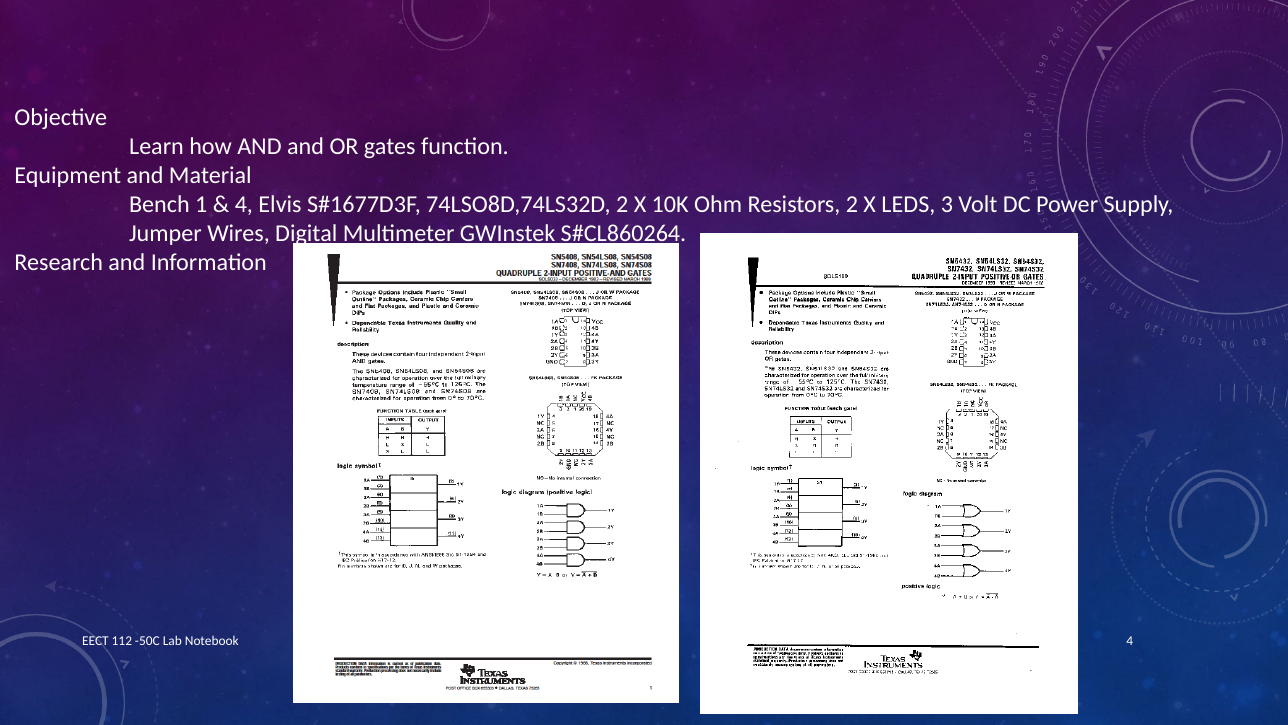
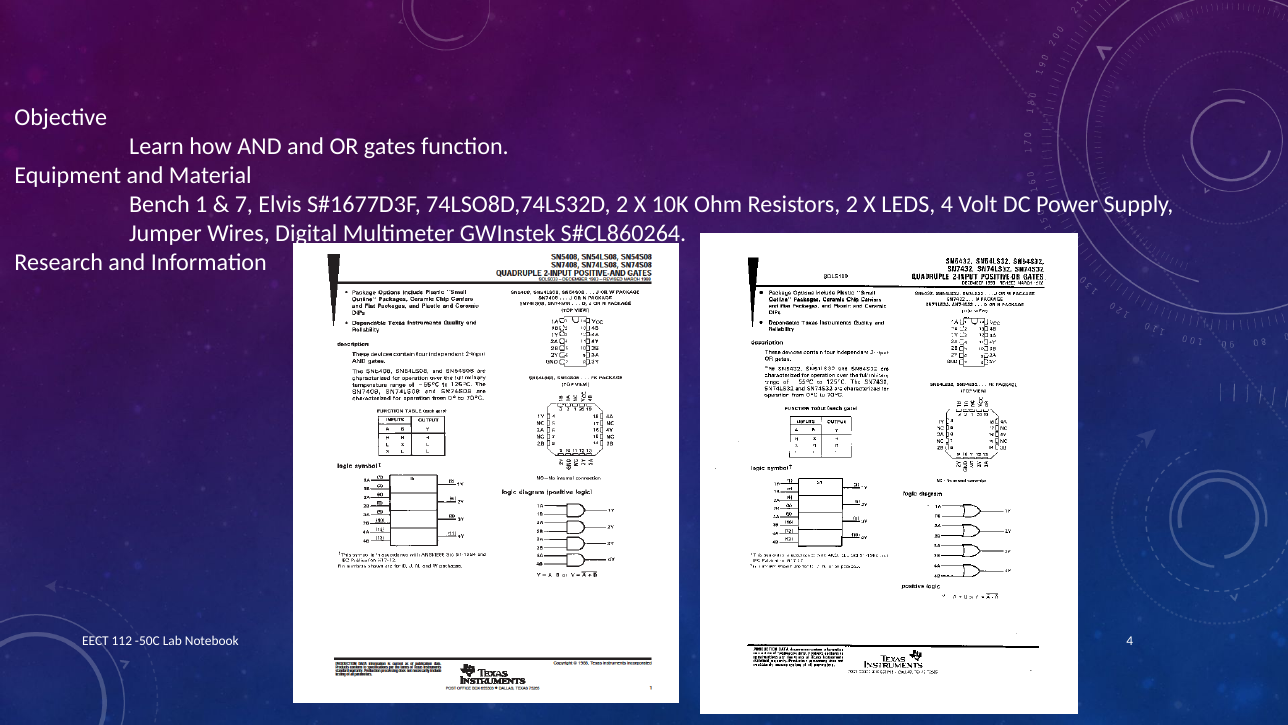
4: 4 -> 7 (244, 205)
LEDS 3: 3 -> 4 (947, 205)
